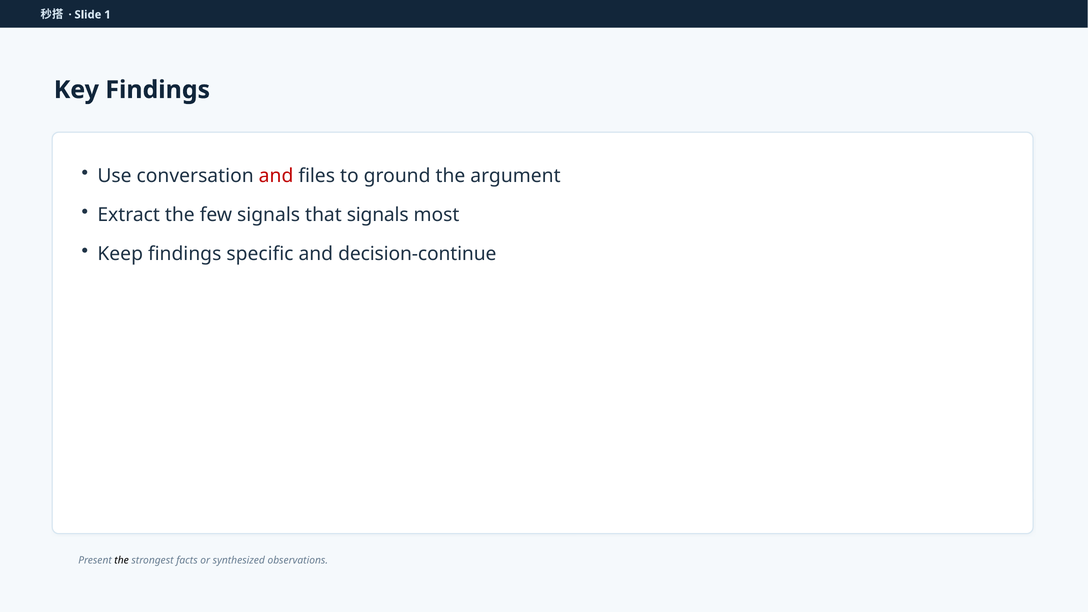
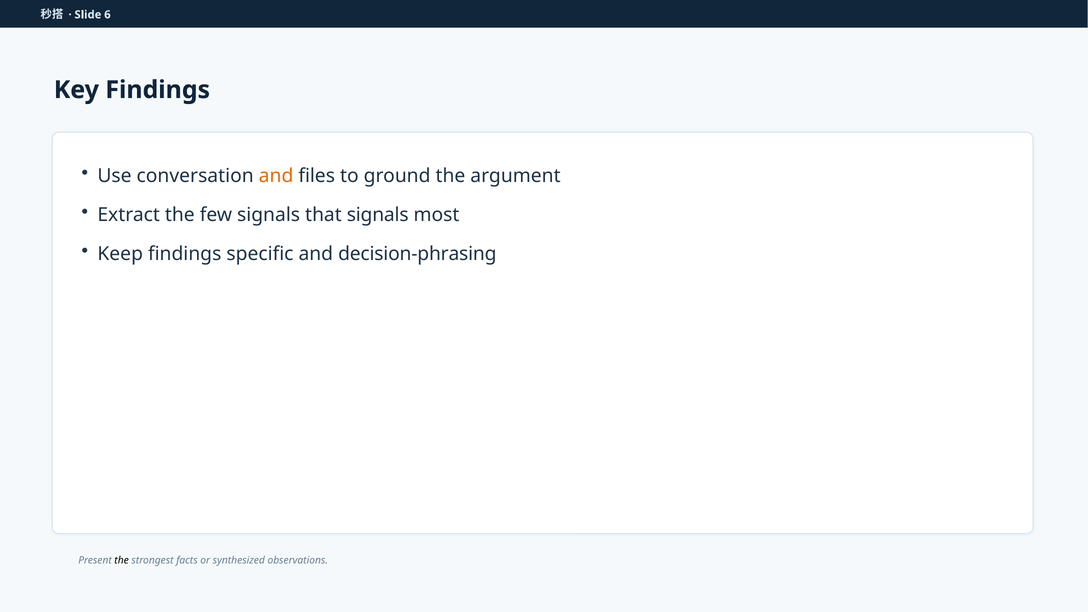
1: 1 -> 6 (107, 15)
and colour: red -> orange (276, 176)
decision-continue: decision-continue -> decision-phrasing (417, 254)
